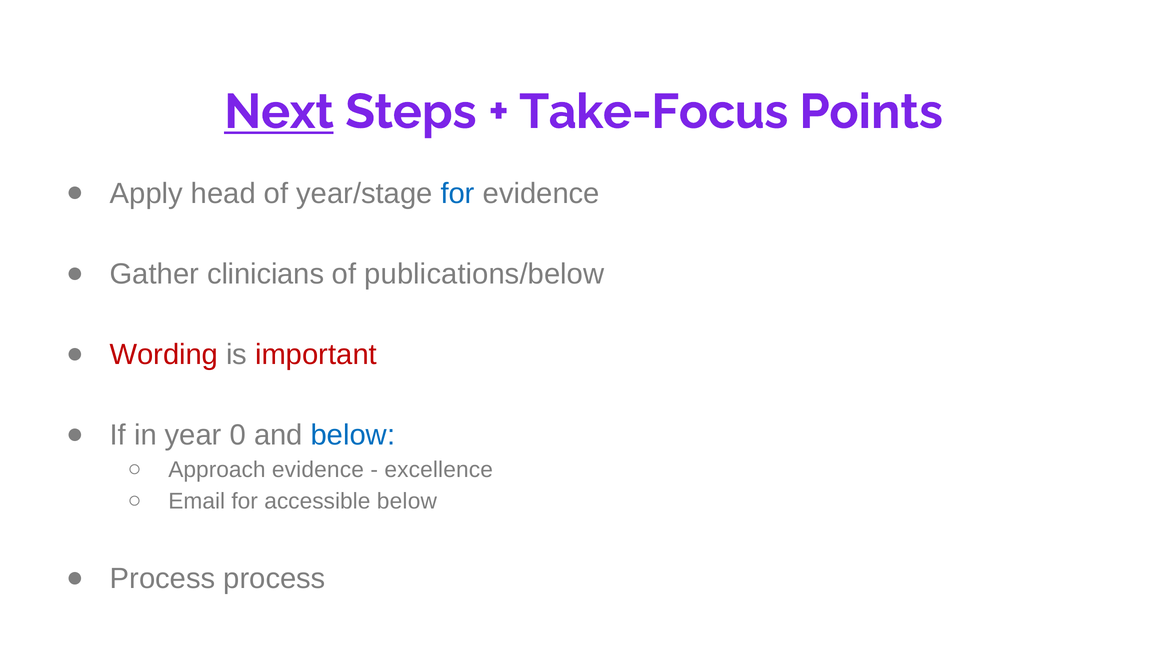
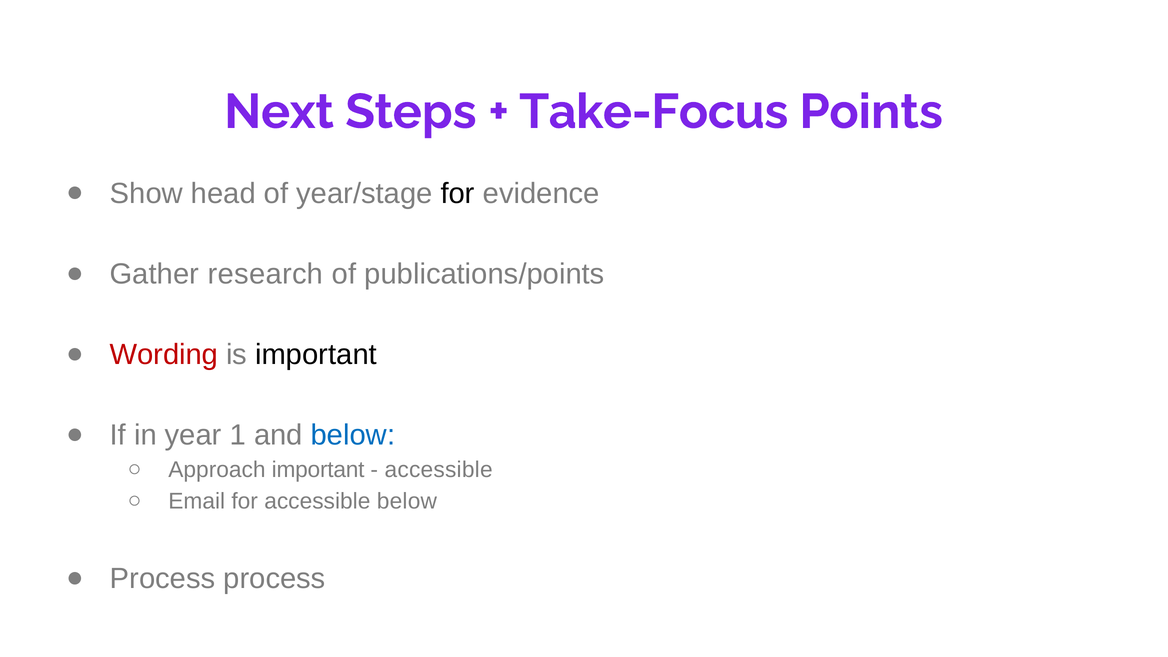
Next underline: present -> none (279, 112)
Apply: Apply -> Show (146, 193)
for colour: blue -> black (458, 193)
clinicians: clinicians -> research (265, 274)
publications/below: publications/below -> publications/points (484, 274)
important colour: red -> black (316, 355)
0: 0 -> 1 (238, 435)
Approach evidence: evidence -> important (318, 470)
excellence: excellence -> accessible (439, 470)
